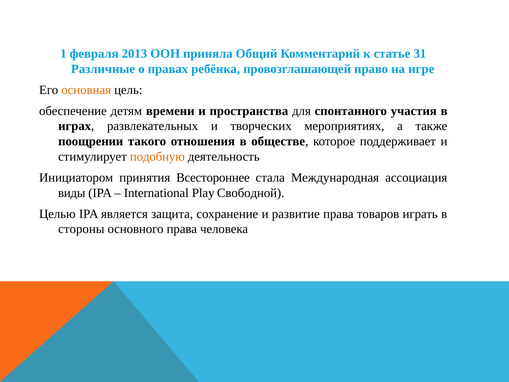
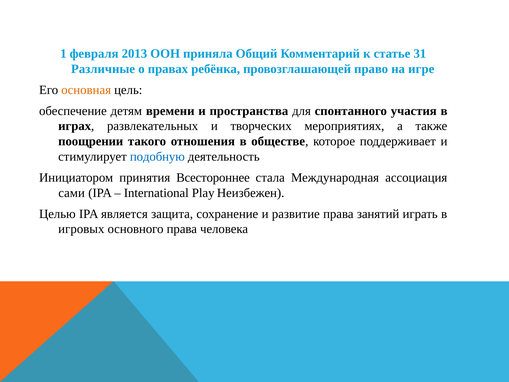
подобную colour: orange -> blue (157, 157)
виды: виды -> сами (72, 193)
Свободной: Свободной -> Неизбежен (251, 193)
товаров: товаров -> занятий (378, 214)
стороны: стороны -> игровых (81, 229)
